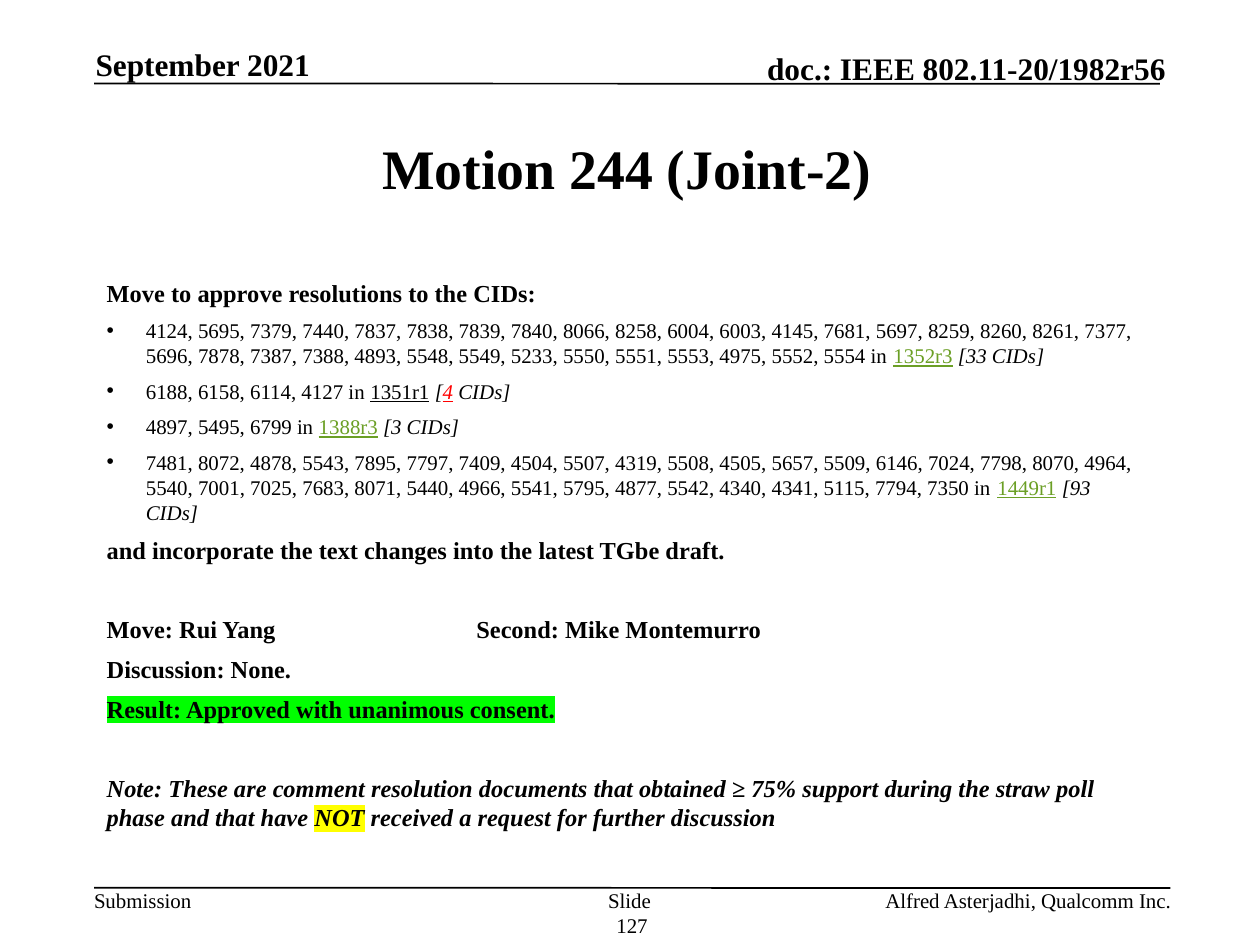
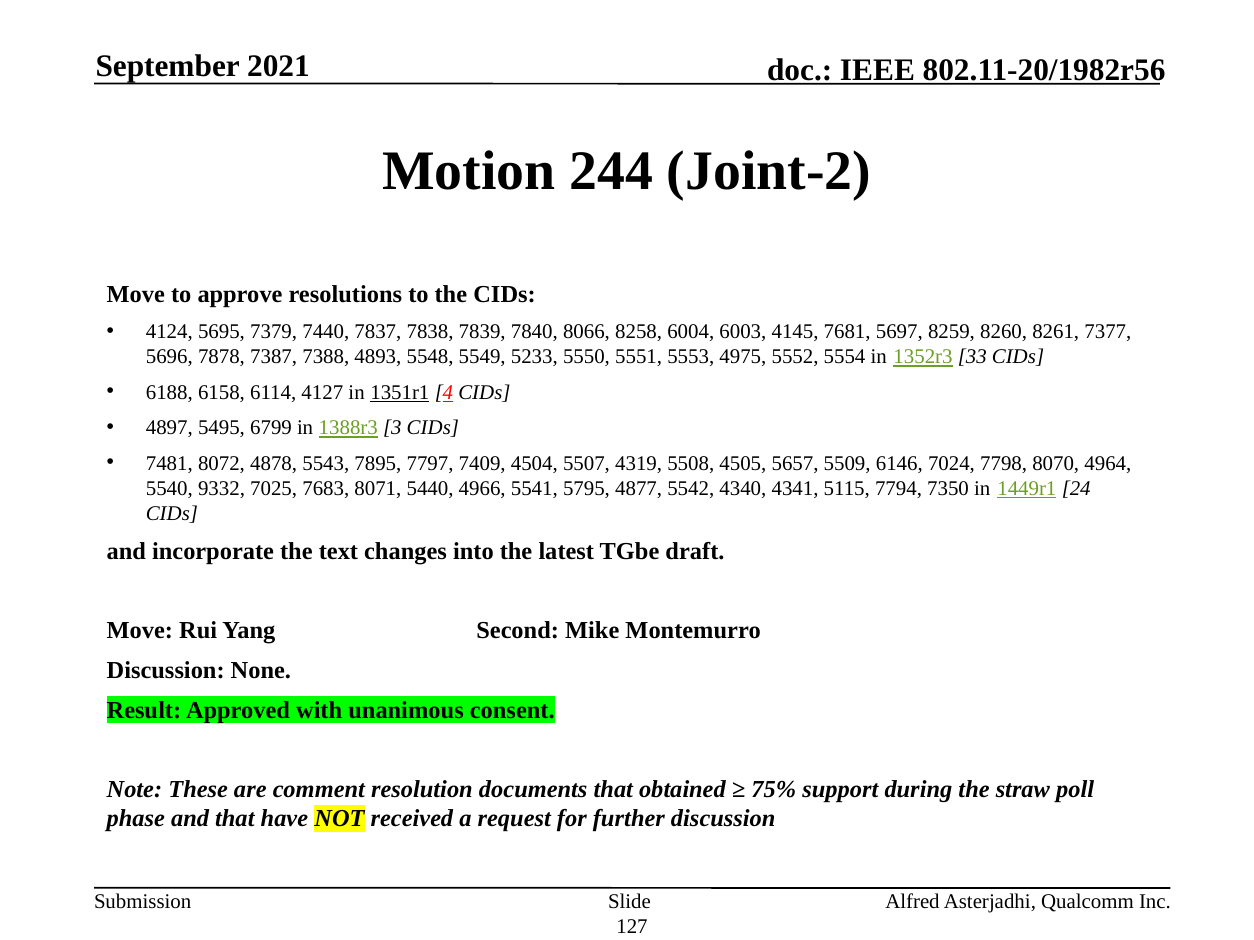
7001: 7001 -> 9332 (221, 489)
93: 93 -> 24 (1076, 489)
